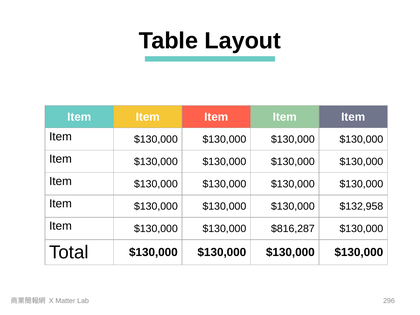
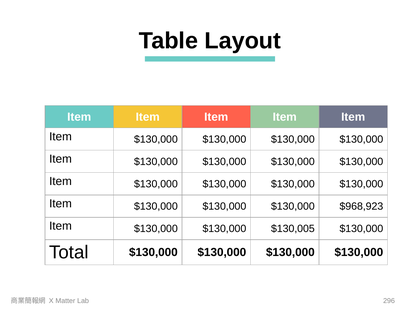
$132,958: $132,958 -> $968,923 (361, 206)
$816,287: $816,287 -> $130,005 (293, 229)
